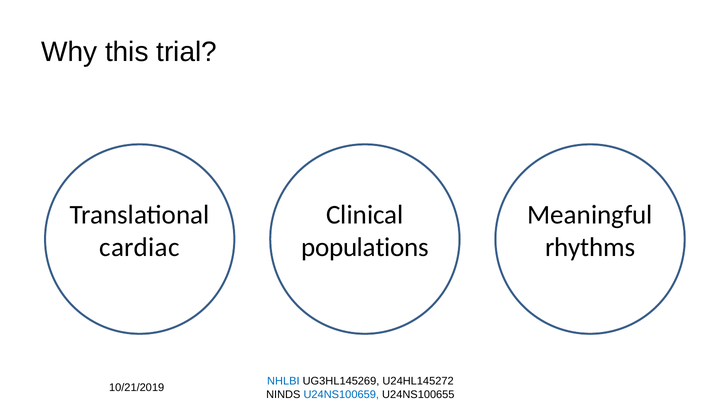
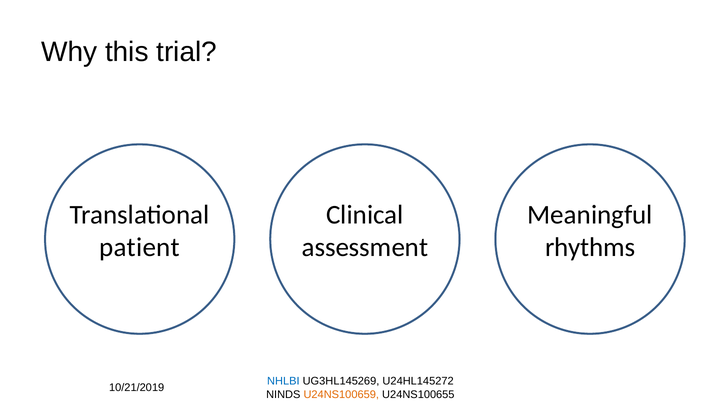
cardiac: cardiac -> patient (140, 247)
populations: populations -> assessment (365, 247)
U24NS100659 colour: blue -> orange (341, 394)
